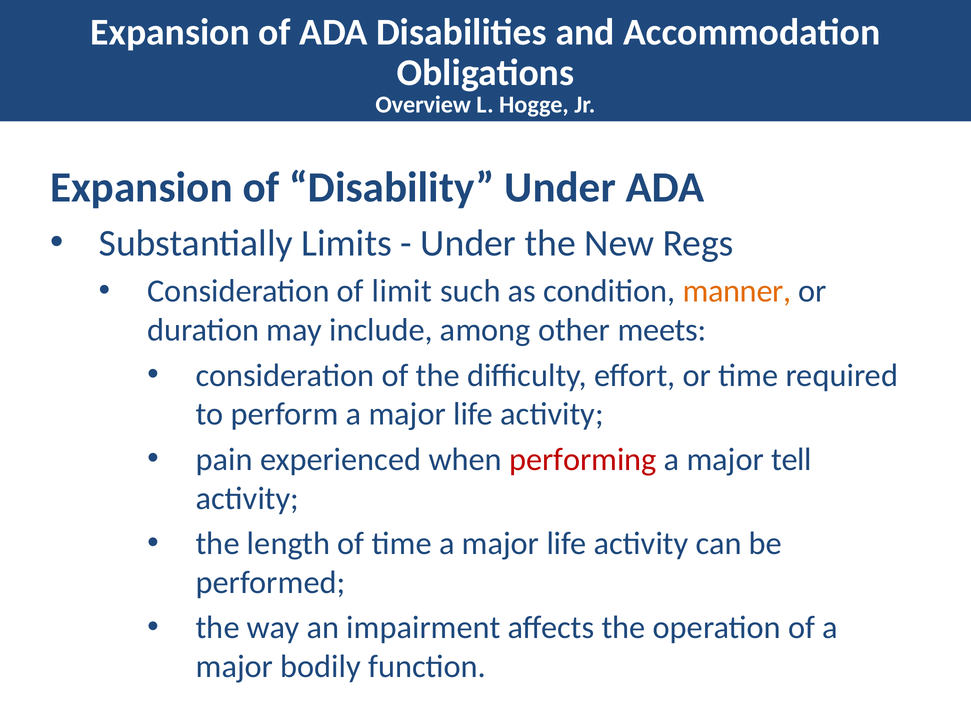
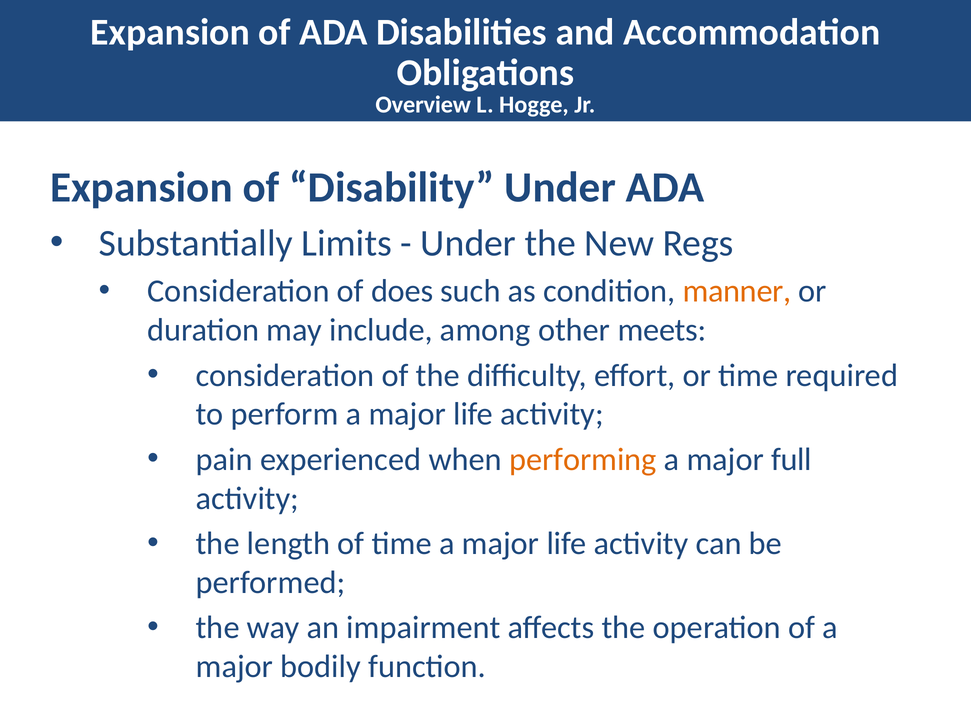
limit: limit -> does (402, 291)
performing colour: red -> orange (583, 460)
tell: tell -> full (791, 460)
